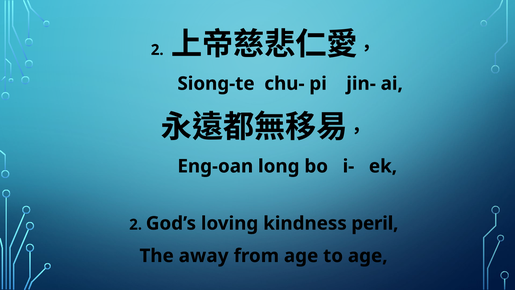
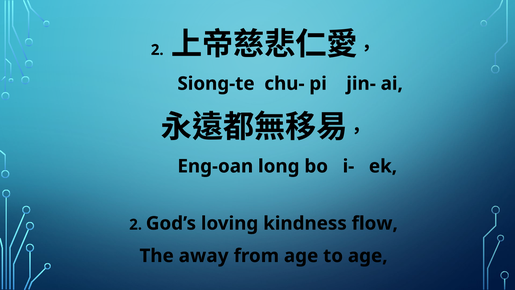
peril: peril -> flow (375, 223)
